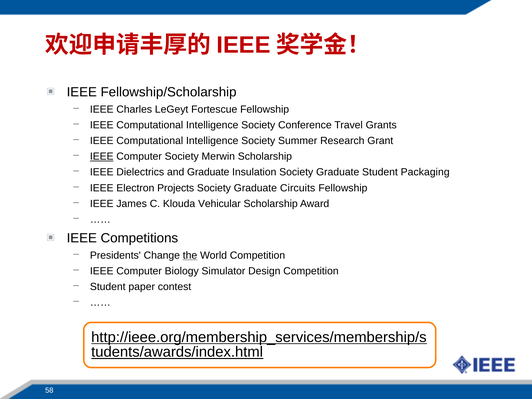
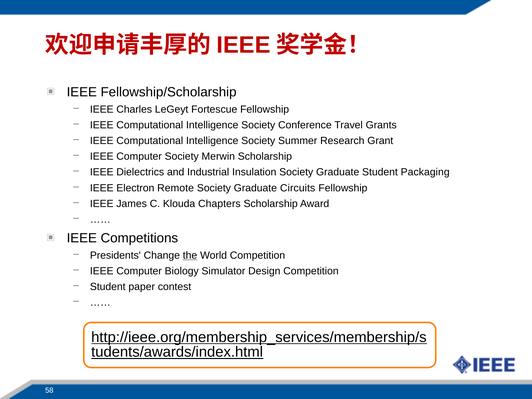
IEEE underline: present -> none (102, 157)
and Graduate: Graduate -> Industrial (208, 172)
Projects: Projects -> Remote (176, 188)
Vehicular: Vehicular -> Chapters (219, 204)
